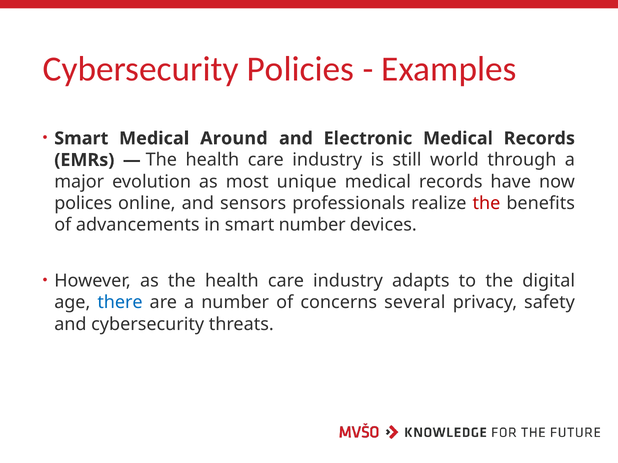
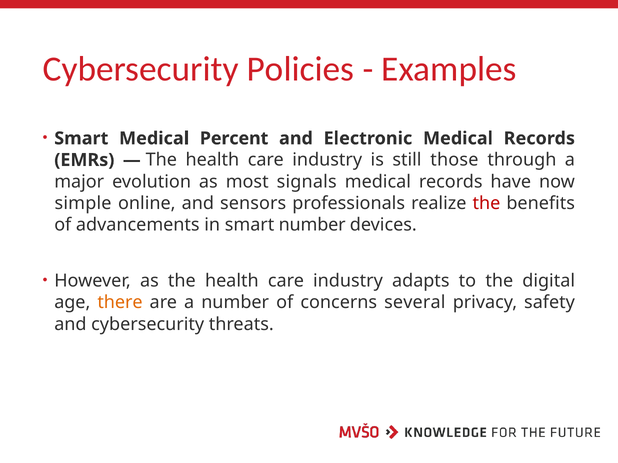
Around: Around -> Percent (234, 139)
world: world -> those (454, 160)
unique: unique -> signals (307, 182)
polices: polices -> simple (83, 203)
there colour: blue -> orange (120, 303)
